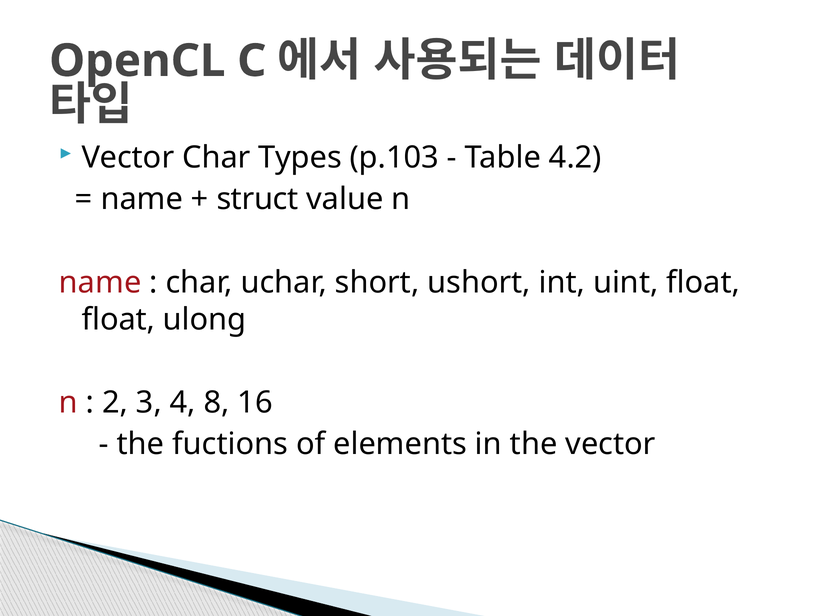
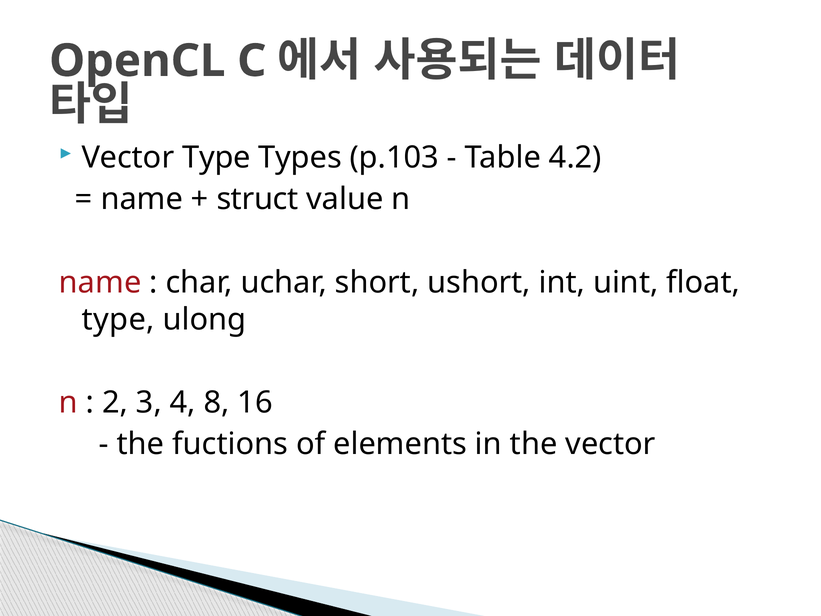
Vector Char: Char -> Type (217, 158)
float: float -> type (118, 319)
